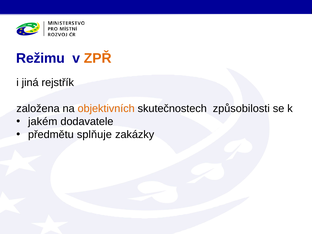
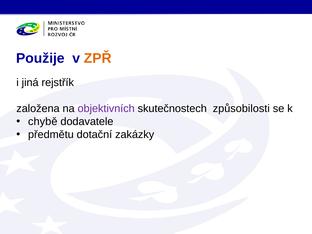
Režimu: Režimu -> Použije (40, 58)
objektivních colour: orange -> purple (106, 109)
jakém: jakém -> chybě (43, 122)
splňuje: splňuje -> dotační (94, 135)
